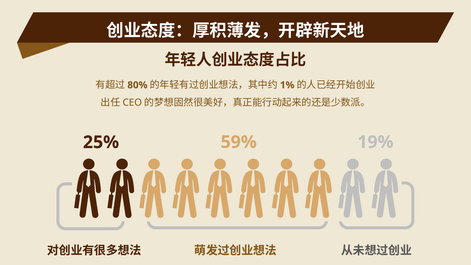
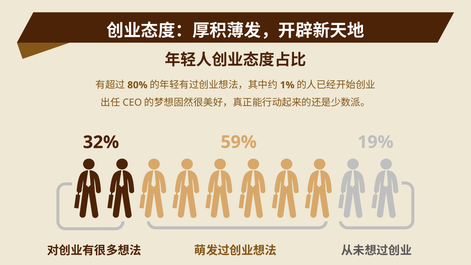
25%: 25% -> 32% (101, 142)
